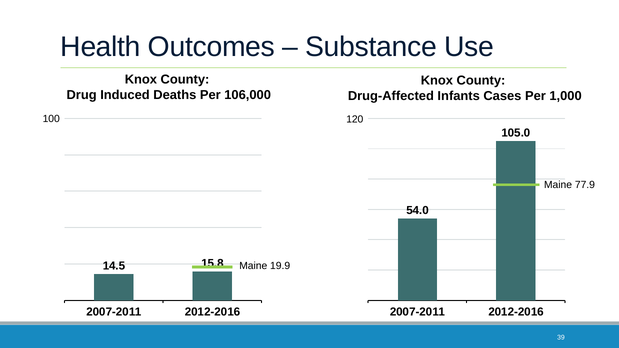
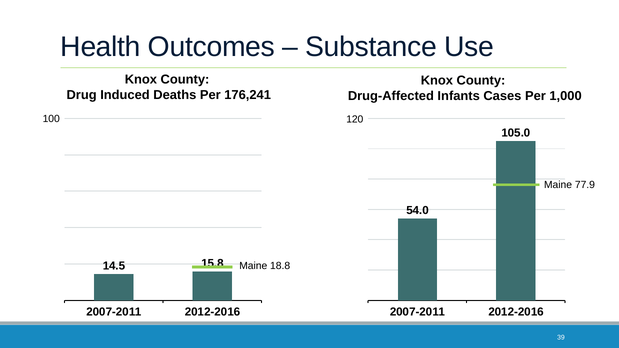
106,000: 106,000 -> 176,241 (248, 95)
19.9: 19.9 -> 18.8 (280, 266)
